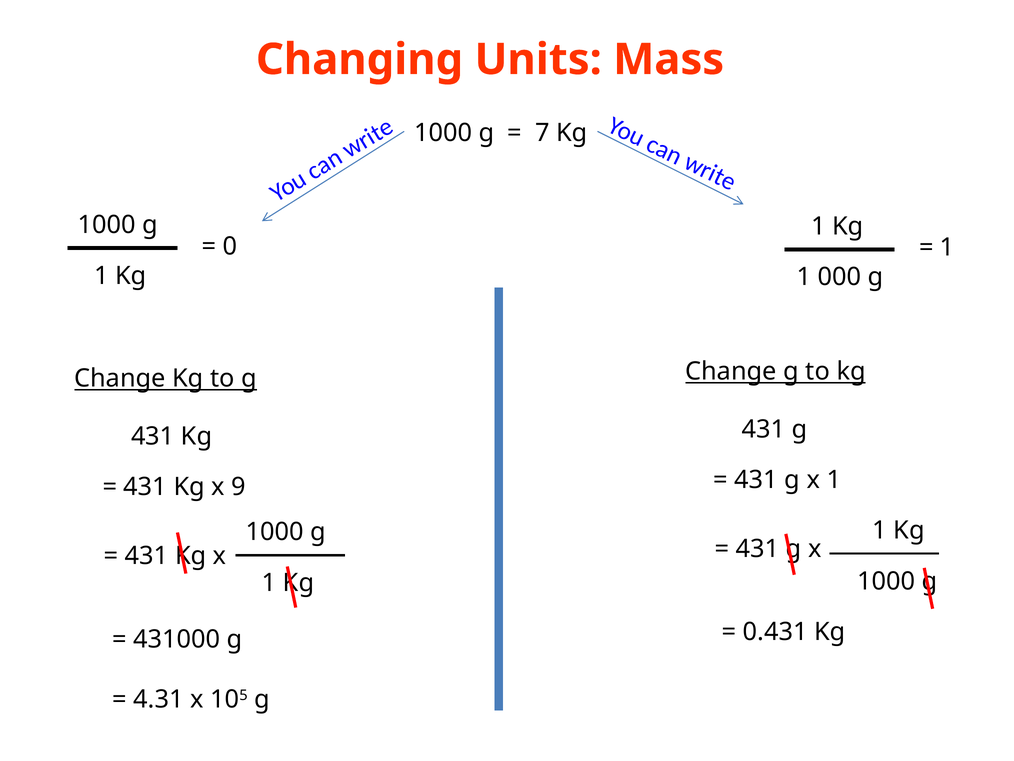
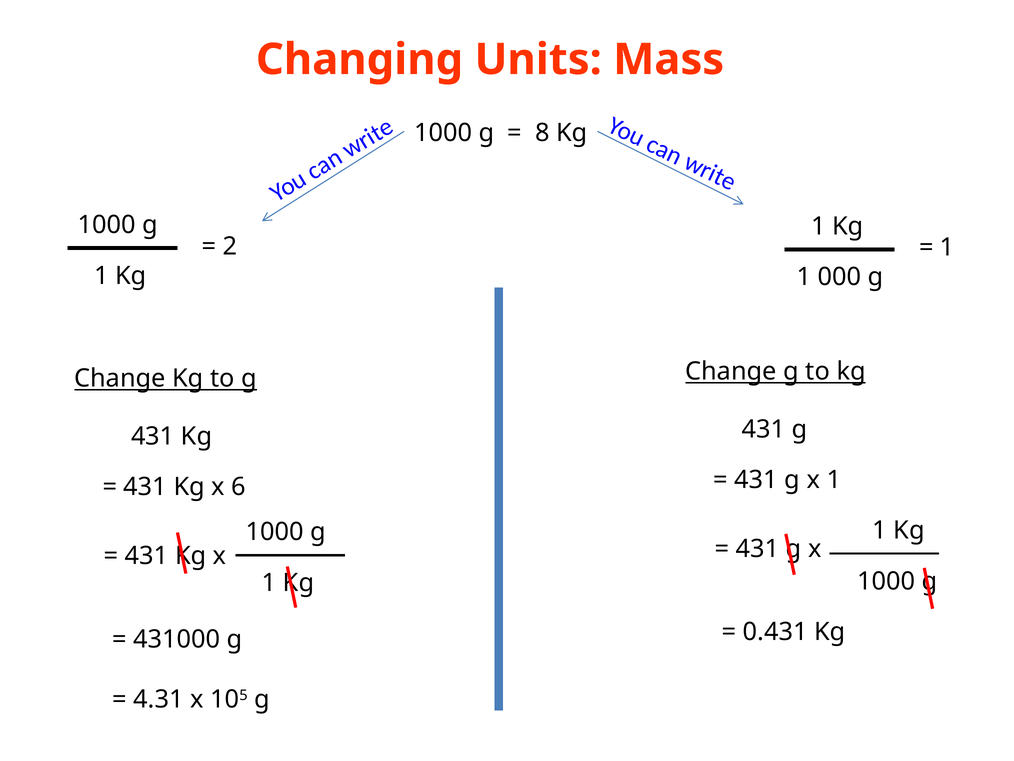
7: 7 -> 8 (542, 133)
0: 0 -> 2 (230, 246)
9: 9 -> 6 (239, 487)
